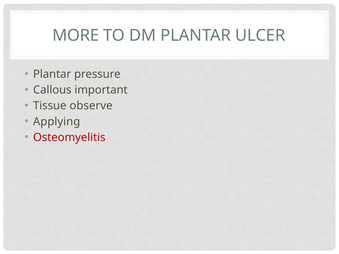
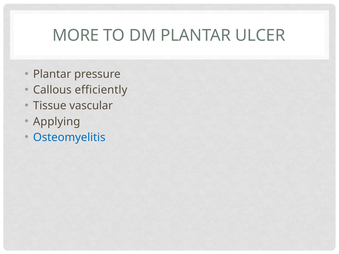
important: important -> efficiently (101, 90)
observe: observe -> vascular (91, 106)
Osteomyelitis colour: red -> blue (69, 138)
